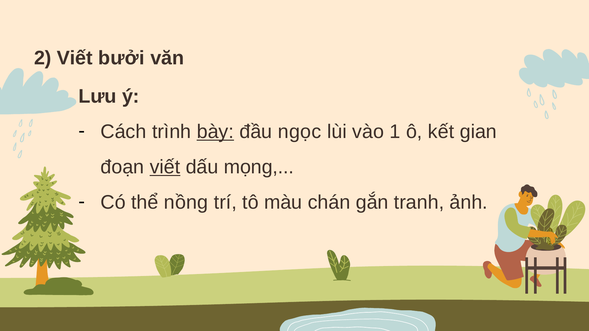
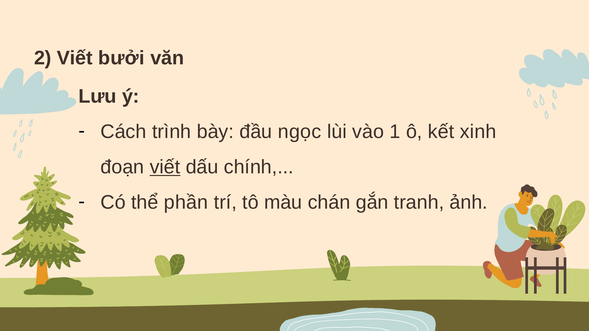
bày underline: present -> none (215, 132)
gian: gian -> xinh (478, 132)
mọng: mọng -> chính (259, 167)
nồng: nồng -> phần (186, 203)
